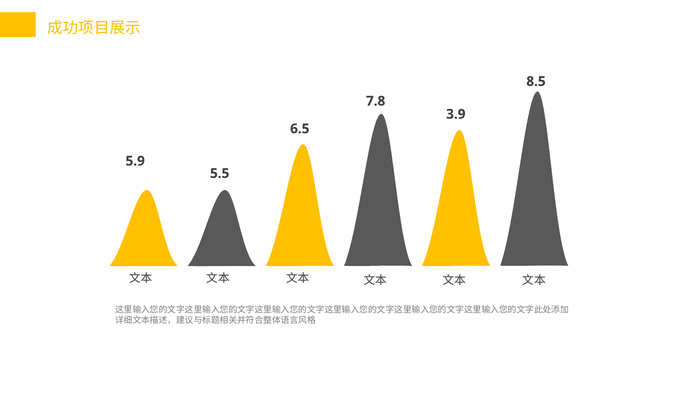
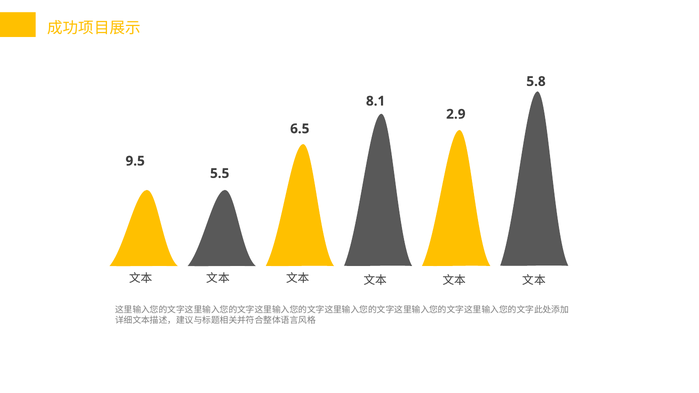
8.5: 8.5 -> 5.8 (536, 81)
7.8: 7.8 -> 8.1 (376, 101)
3.9: 3.9 -> 2.9 (456, 114)
5.9: 5.9 -> 9.5 (135, 161)
